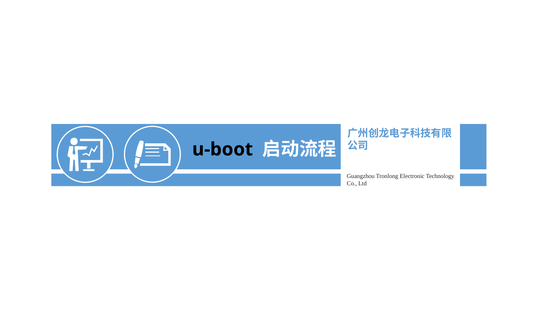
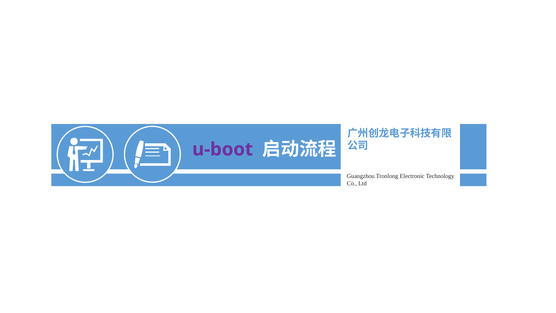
u-boot colour: black -> purple (223, 149)
